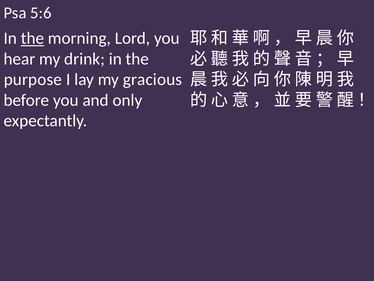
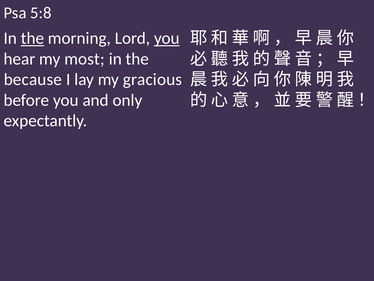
5:6: 5:6 -> 5:8 (41, 13)
you underline: none -> present (167, 38)
drink: drink -> most (85, 59)
purpose: purpose -> because (33, 79)
